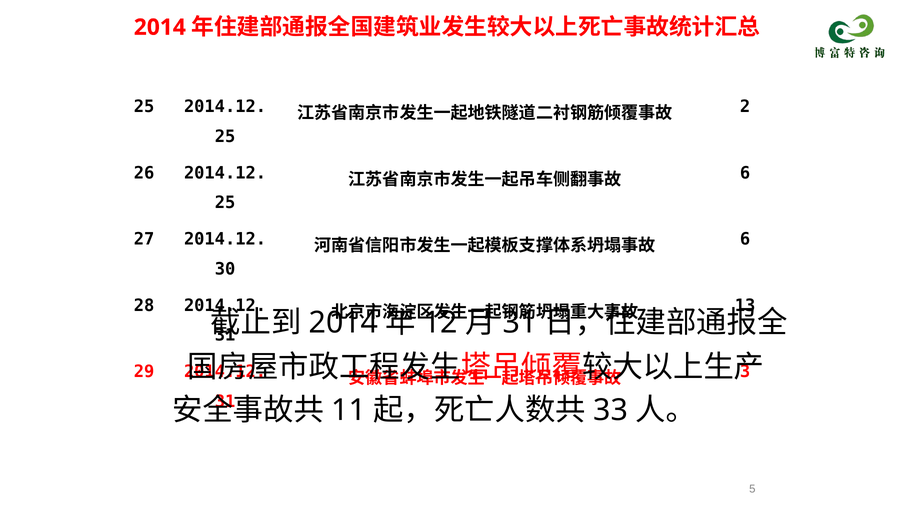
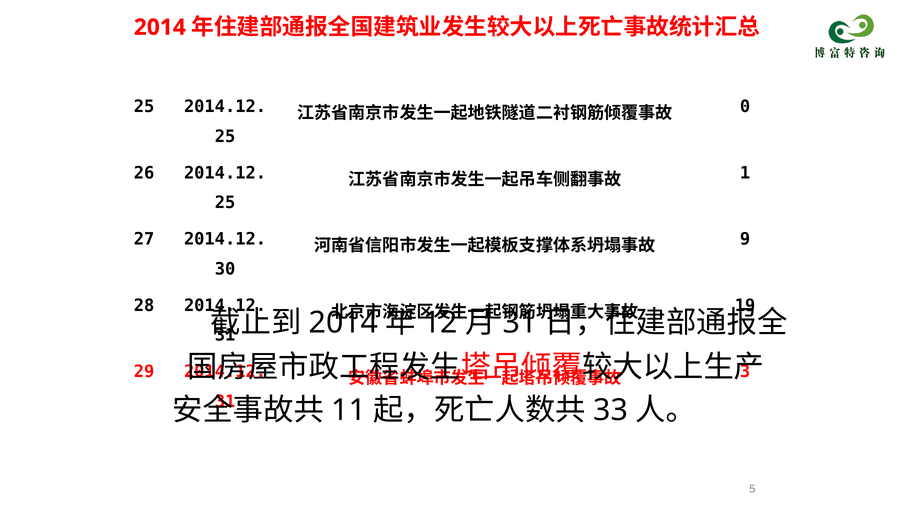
2: 2 -> 0 (745, 107)
6: 6 -> 1 (745, 173)
6: 6 -> 9 (745, 239)
13: 13 -> 19 (745, 305)
